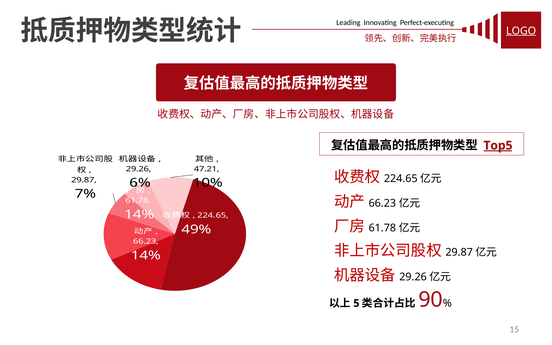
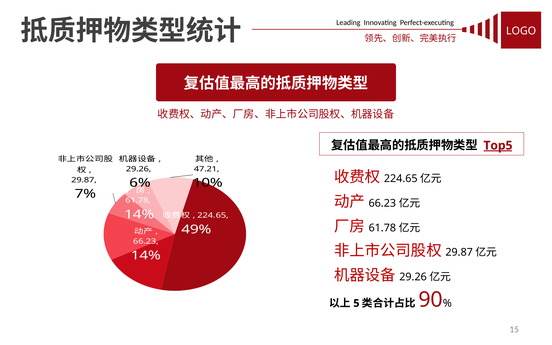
LOGO underline: present -> none (521, 31)
